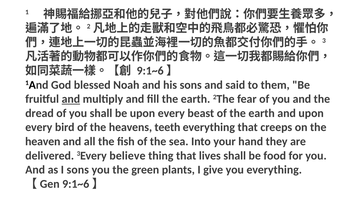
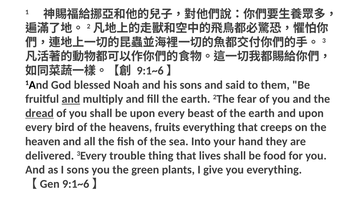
dread underline: none -> present (39, 113)
teeth: teeth -> fruits (167, 127)
believe: believe -> trouble (127, 155)
